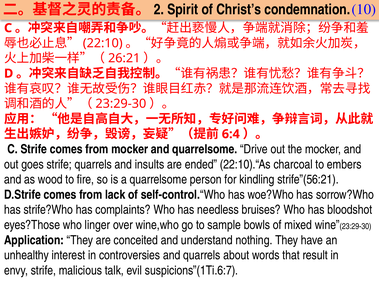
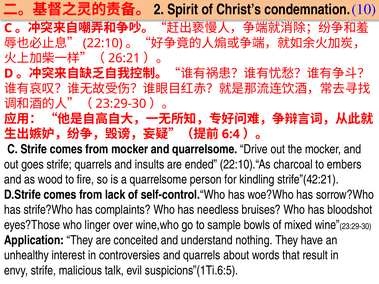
strife”(56:21: strife”(56:21 -> strife”(42:21 (308, 180)
suspicions”(1Ti.6:7: suspicions”(1Ti.6:7 -> suspicions”(1Ti.6:5 (192, 271)
